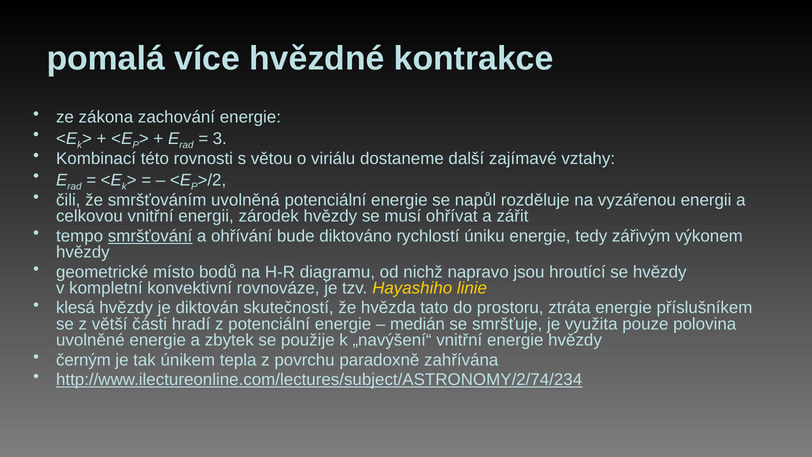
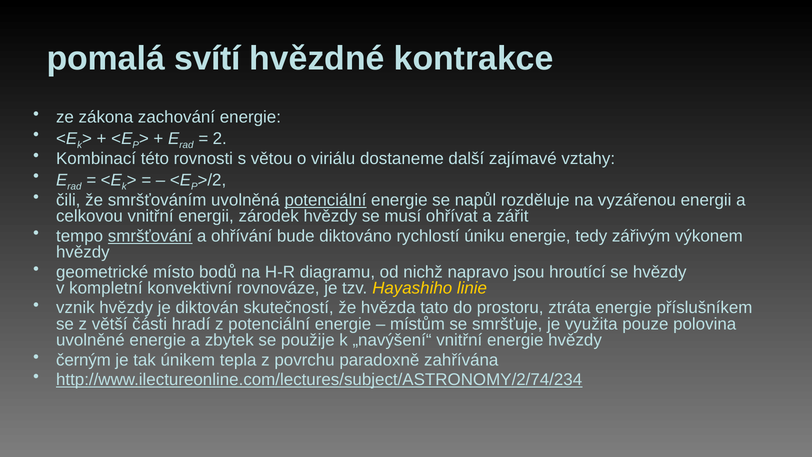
více: více -> svítí (207, 59)
3: 3 -> 2 (220, 138)
potenciální underline: none -> present (325, 200)
klesá: klesá -> vznik (75, 308)
medián: medián -> místům (417, 324)
